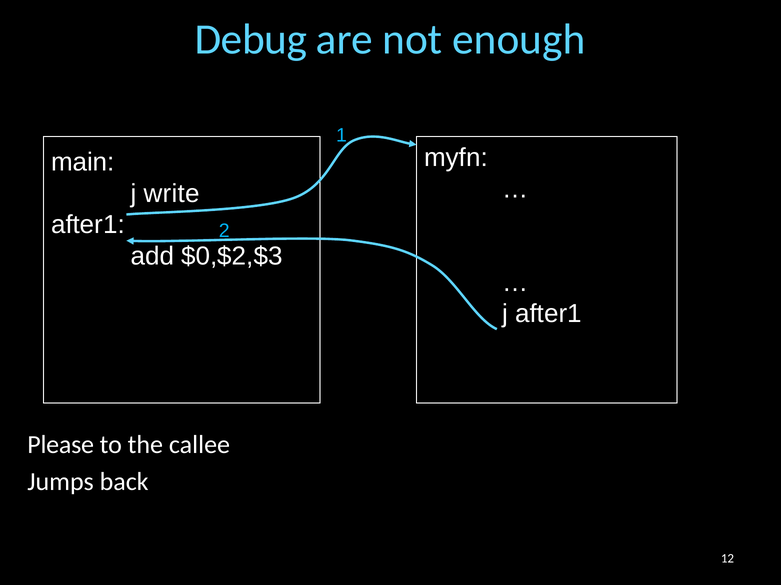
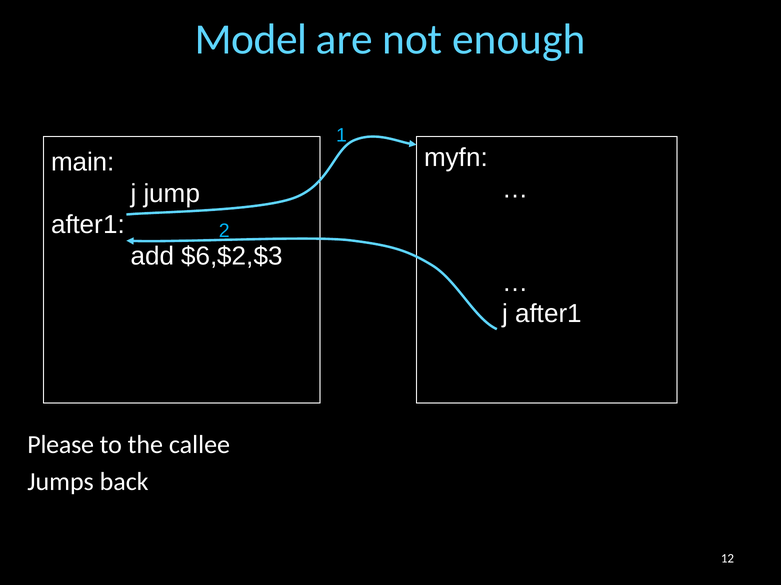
Debug: Debug -> Model (251, 39)
write: write -> jump (172, 194)
$0,$2,$3: $0,$2,$3 -> $6,$2,$3 (232, 256)
